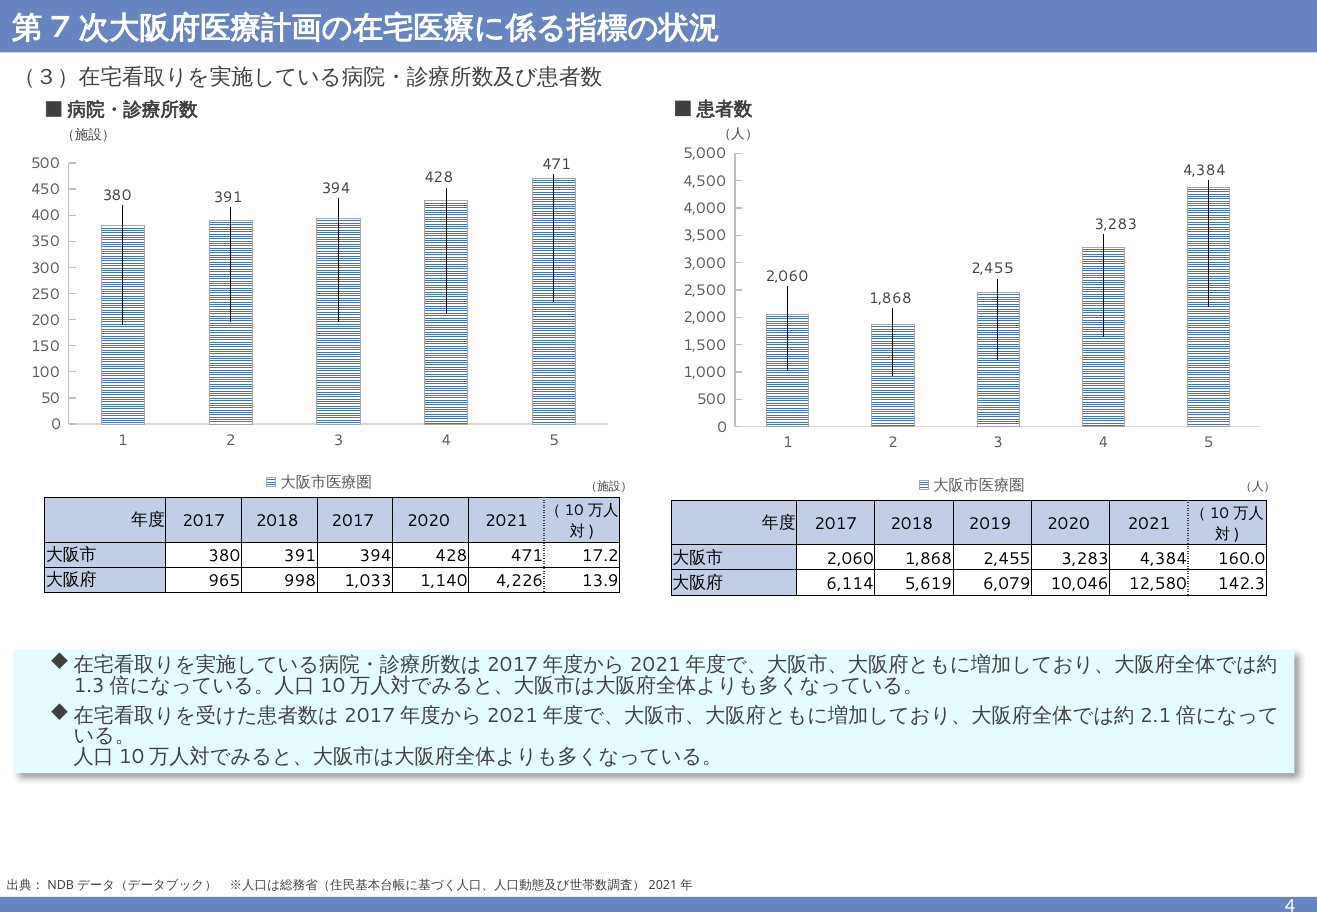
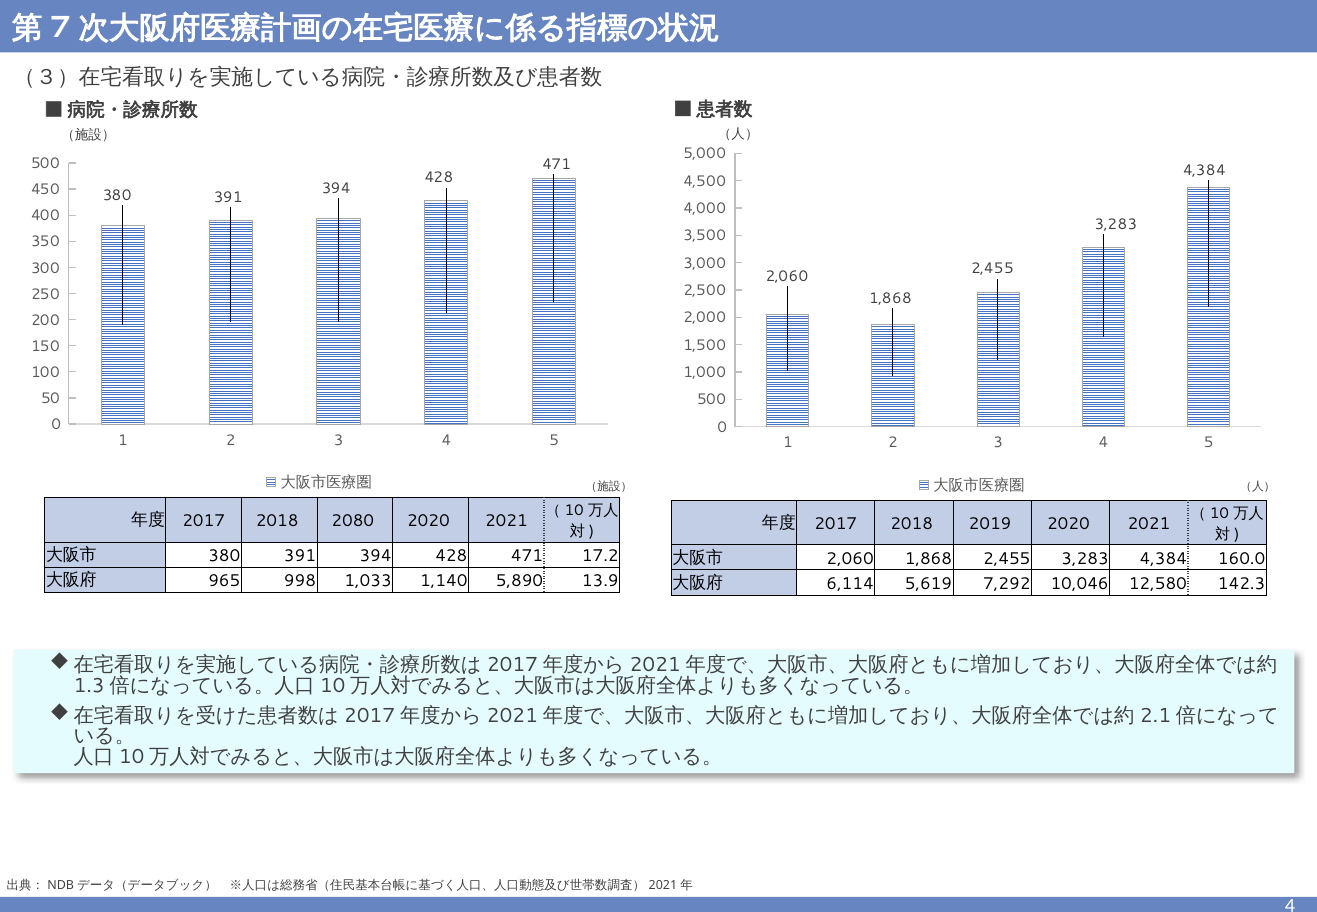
2018 2017: 2017 -> 2080 (353, 521)
4,226: 4,226 -> 5,890 (519, 581)
6,079: 6,079 -> 7,292 (1007, 584)
